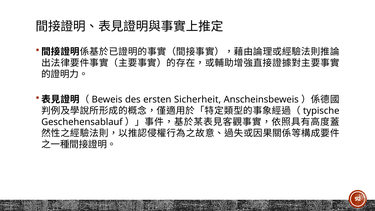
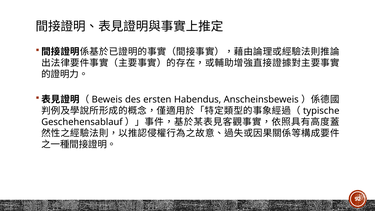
Sicherheit: Sicherheit -> Habendus (198, 99)
